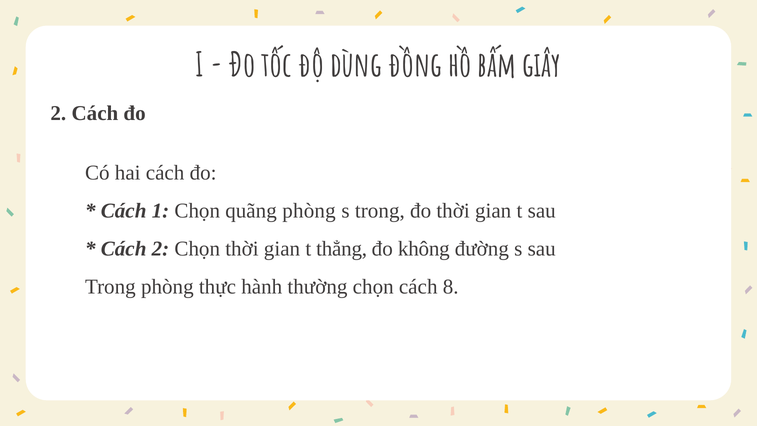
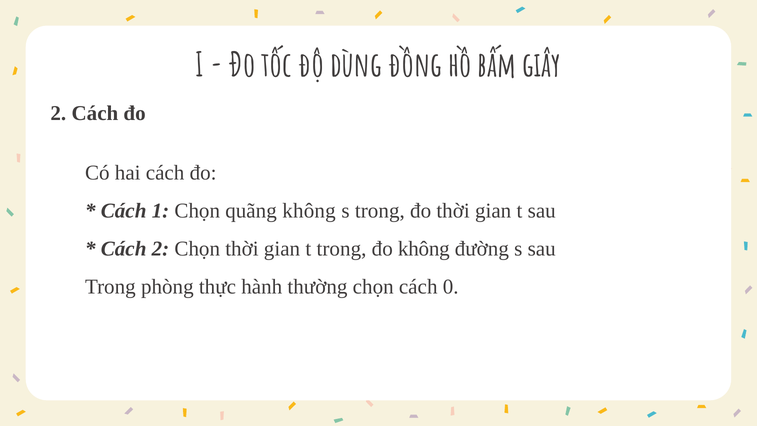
quãng phòng: phòng -> không (309, 211)
t thẳng: thẳng -> trong (342, 249)
8: 8 -> 0 (451, 286)
